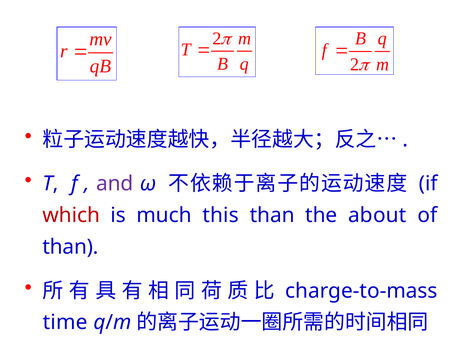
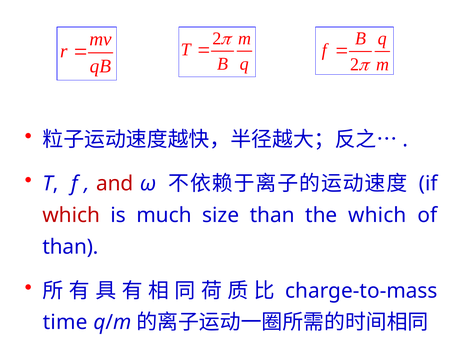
and colour: purple -> red (115, 184)
this: this -> size (221, 215)
the about: about -> which (377, 215)
